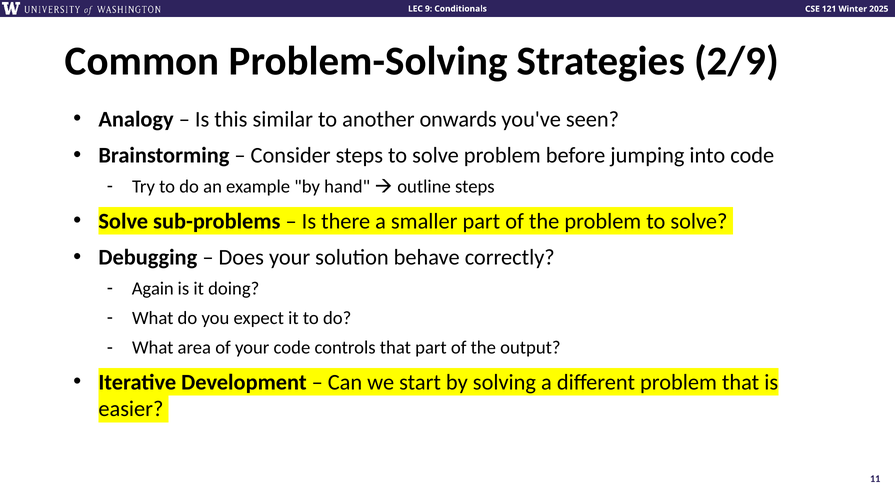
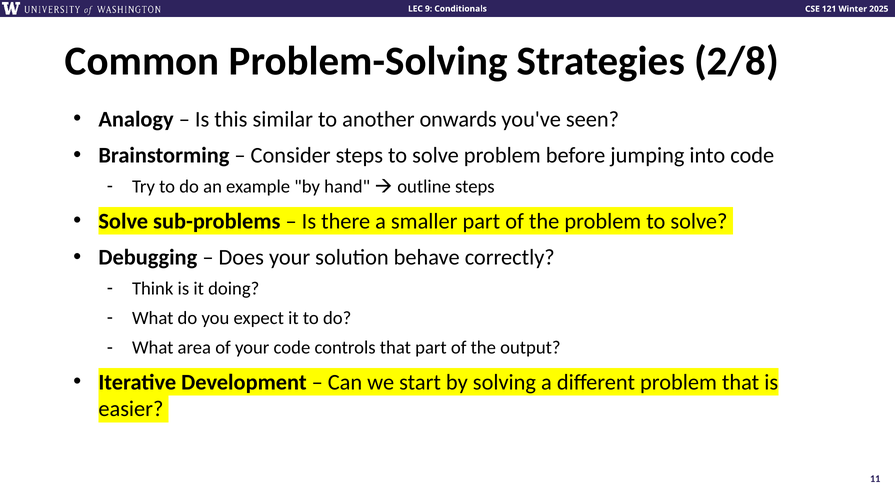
2/9: 2/9 -> 2/8 (736, 61)
Again: Again -> Think (153, 288)
